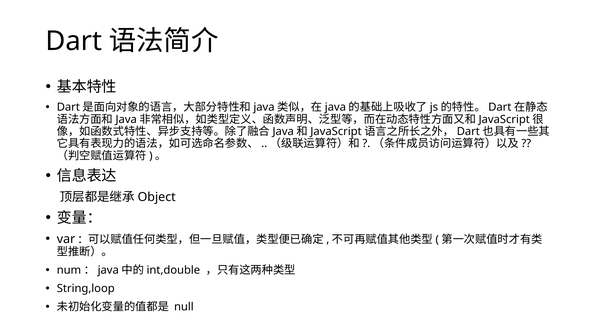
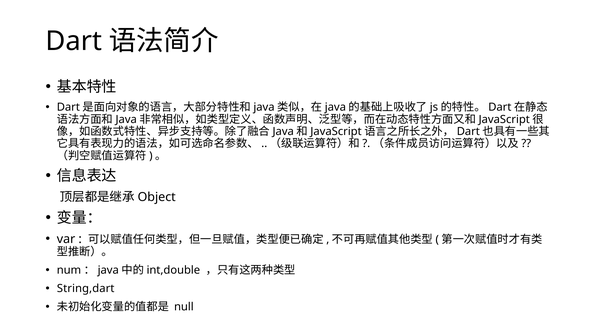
String,loop: String,loop -> String,dart (86, 289)
